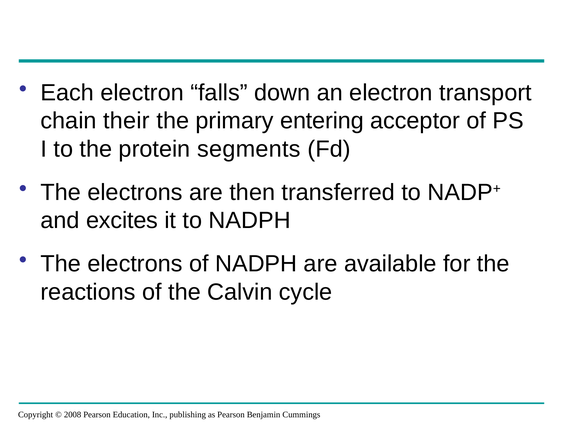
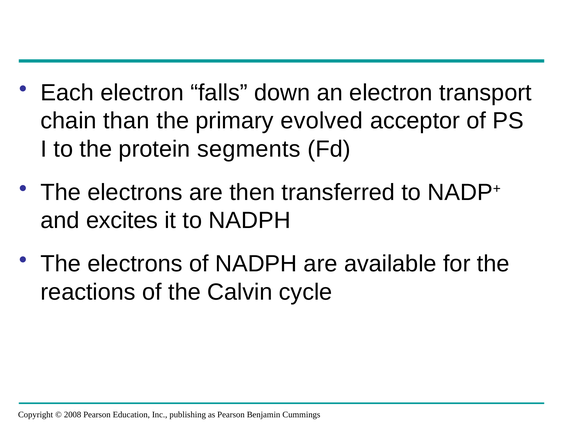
their: their -> than (126, 121)
entering: entering -> evolved (322, 121)
